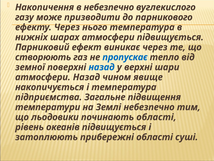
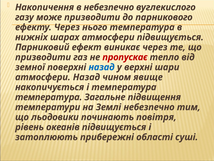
створюють: створюють -> призводити (43, 57)
пропускає colour: blue -> red (125, 57)
підприємства: підприємства -> температура (49, 97)
починають області: області -> повітря (156, 117)
